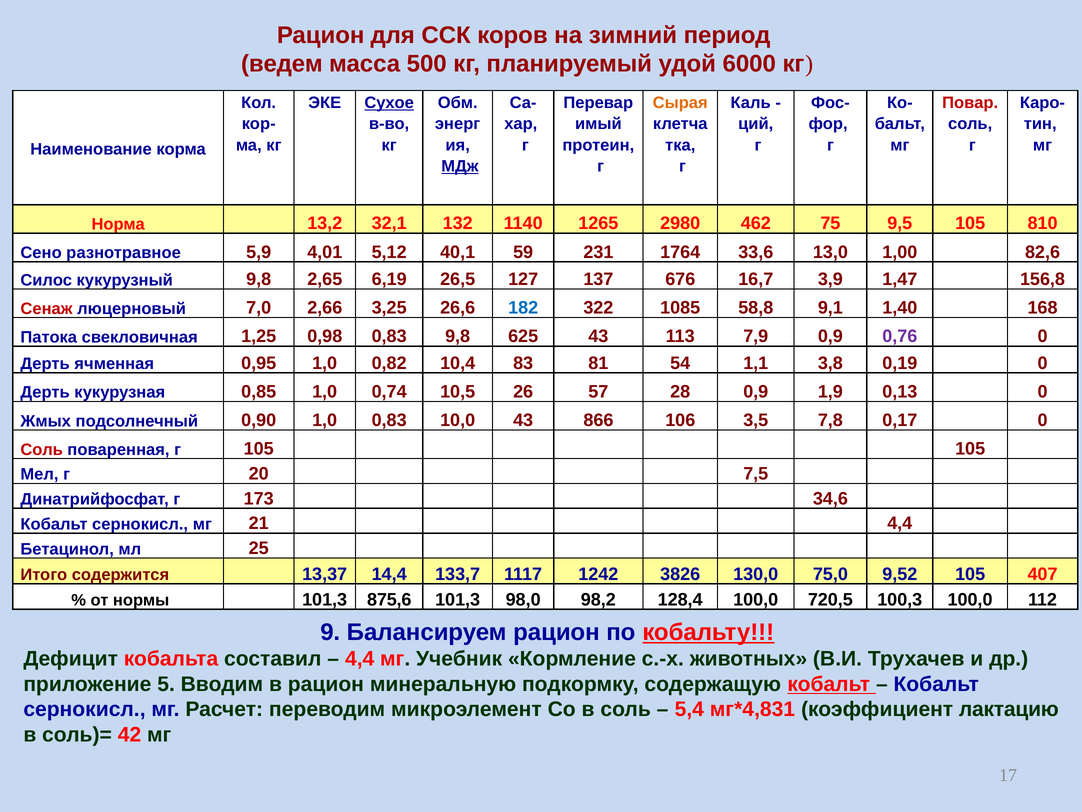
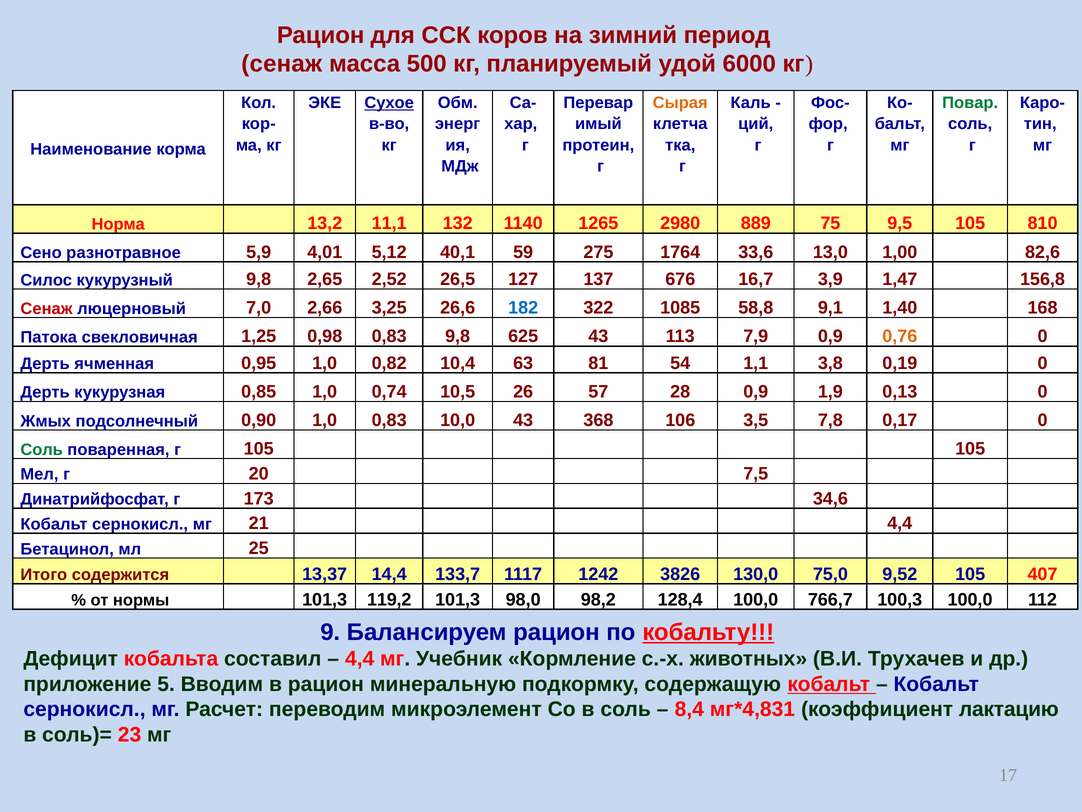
ведем: ведем -> сенаж (282, 64)
Повар colour: red -> green (970, 103)
МДж underline: present -> none (460, 166)
32,1: 32,1 -> 11,1 (389, 223)
462: 462 -> 889 (756, 223)
231: 231 -> 275 (598, 252)
6,19: 6,19 -> 2,52 (389, 279)
0,76 colour: purple -> orange (900, 336)
83: 83 -> 63 (523, 363)
866: 866 -> 368 (598, 420)
Соль colour: red -> green (42, 449)
875,6: 875,6 -> 119,2 (389, 599)
720,5: 720,5 -> 766,7 (830, 599)
5,4: 5,4 -> 8,4 (689, 709)
42: 42 -> 23 (130, 734)
